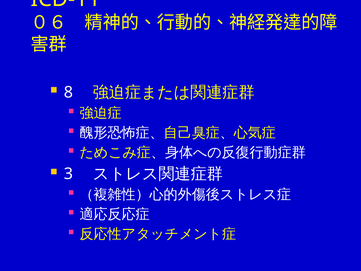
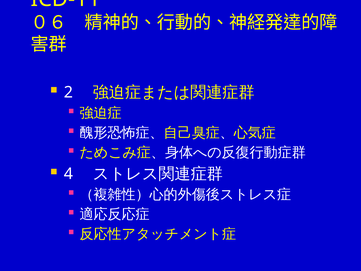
8: 8 -> 2 (68, 92)
3: 3 -> 4 (68, 174)
